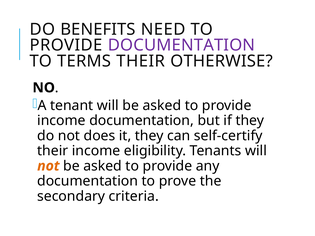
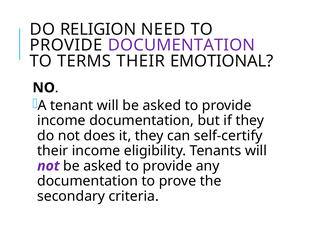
BENEFITS: BENEFITS -> RELIGION (98, 29)
OTHERWISE: OTHERWISE -> EMOTIONAL (222, 61)
not colour: orange -> purple (48, 166)
